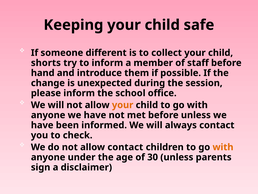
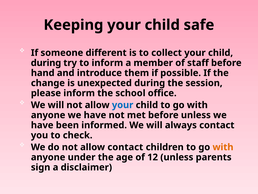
shorts: shorts -> during (46, 63)
your colour: orange -> blue (123, 105)
30: 30 -> 12 (153, 157)
